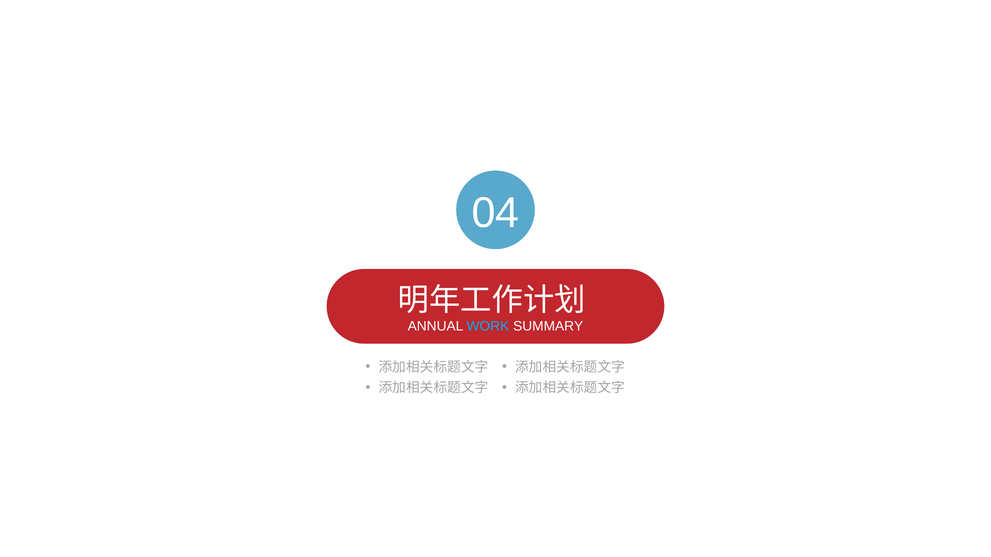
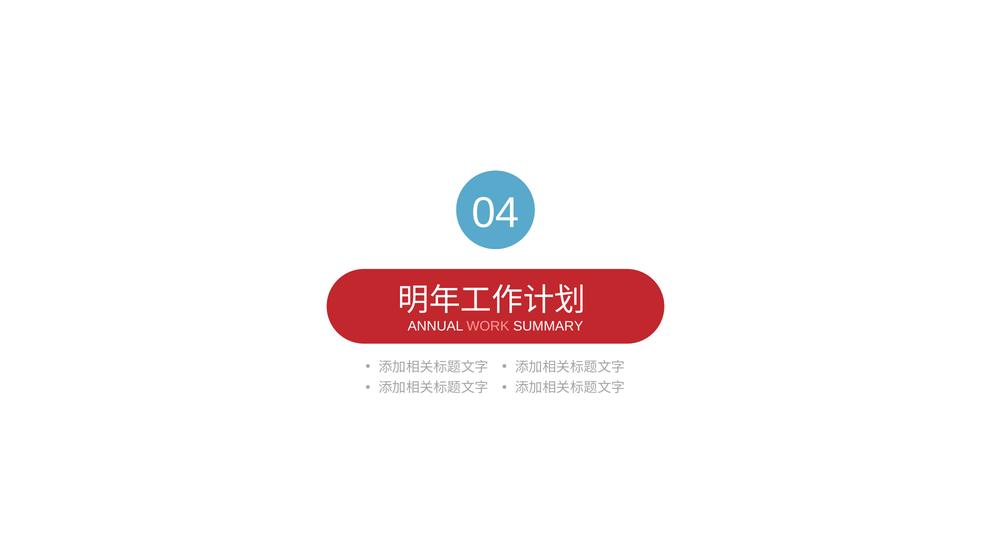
WORK colour: light blue -> pink (488, 326)
